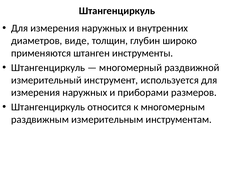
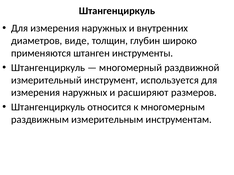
приборами: приборами -> расширяют (143, 93)
